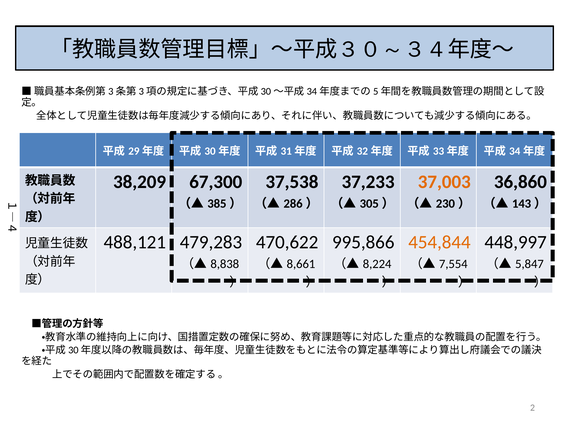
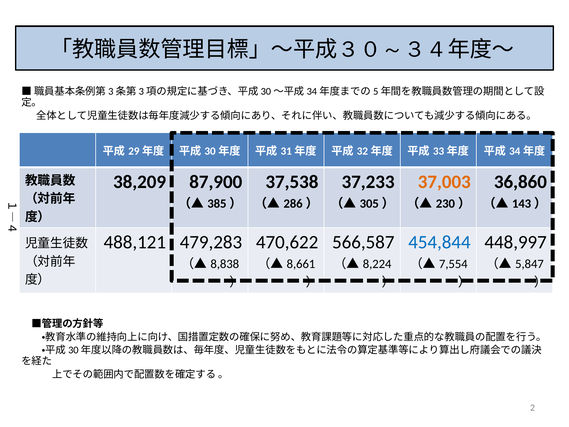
67,300: 67,300 -> 87,900 (216, 182)
995,866: 995,866 -> 566,587 (363, 242)
454,844 colour: orange -> blue (439, 242)
